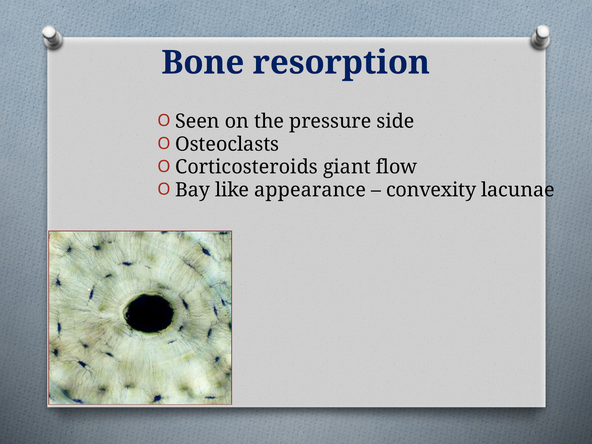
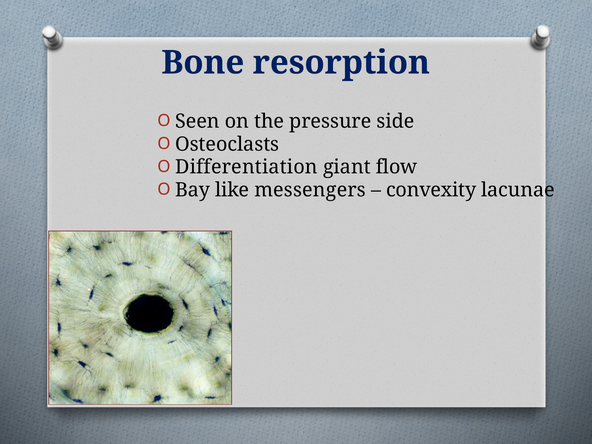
Corticosteroids: Corticosteroids -> Differentiation (246, 167)
appearance: appearance -> messengers (310, 190)
